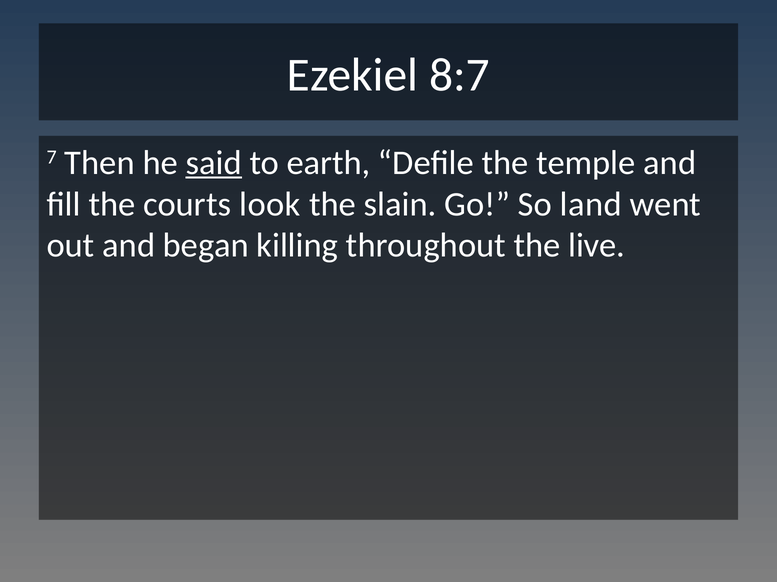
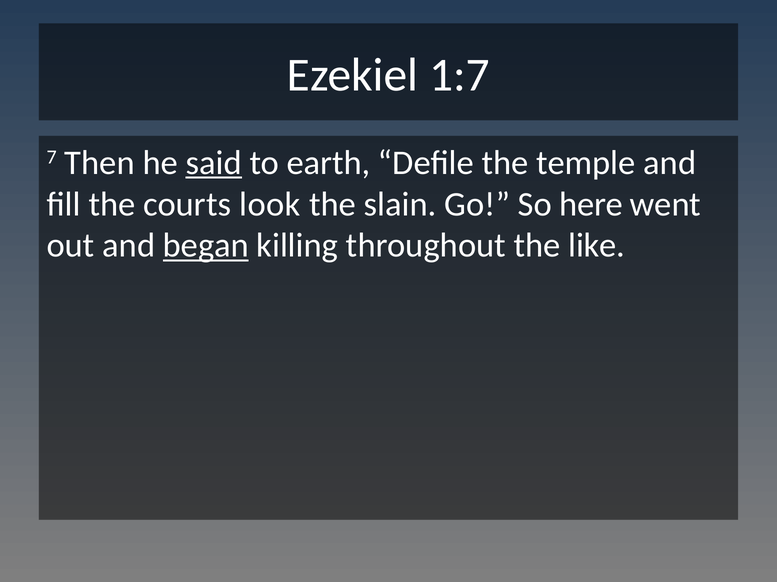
8:7: 8:7 -> 1:7 (459, 75)
land: land -> here (591, 204)
began underline: none -> present (206, 246)
live: live -> like (597, 246)
